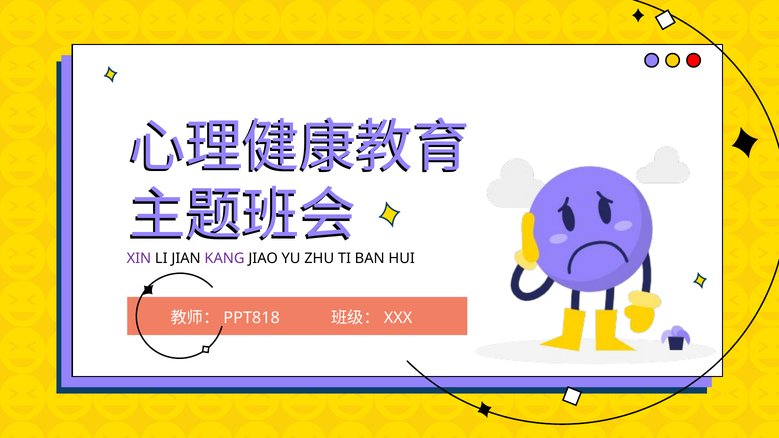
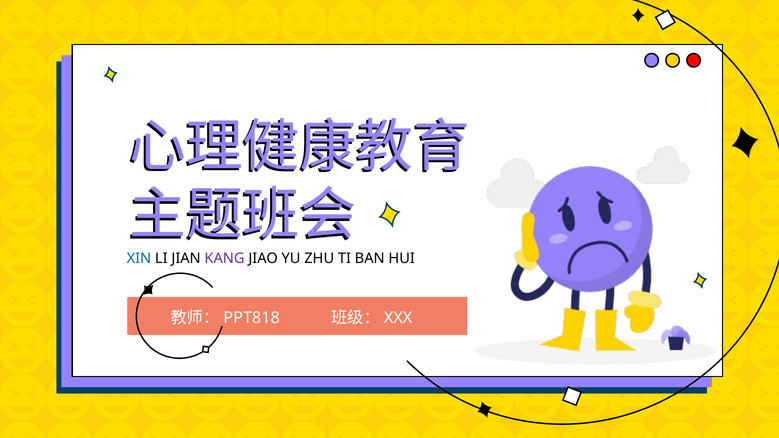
XIN colour: purple -> blue (139, 258)
